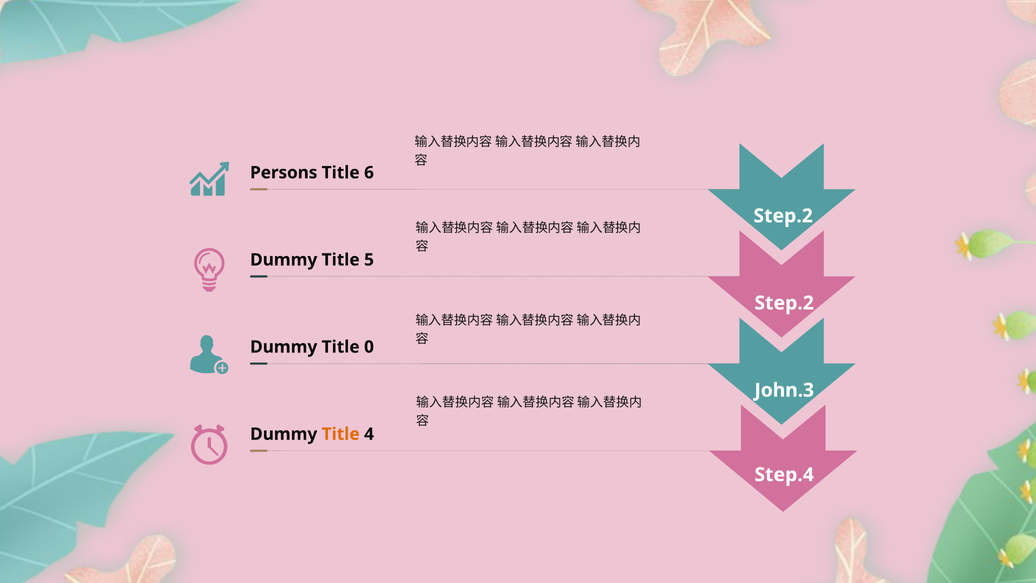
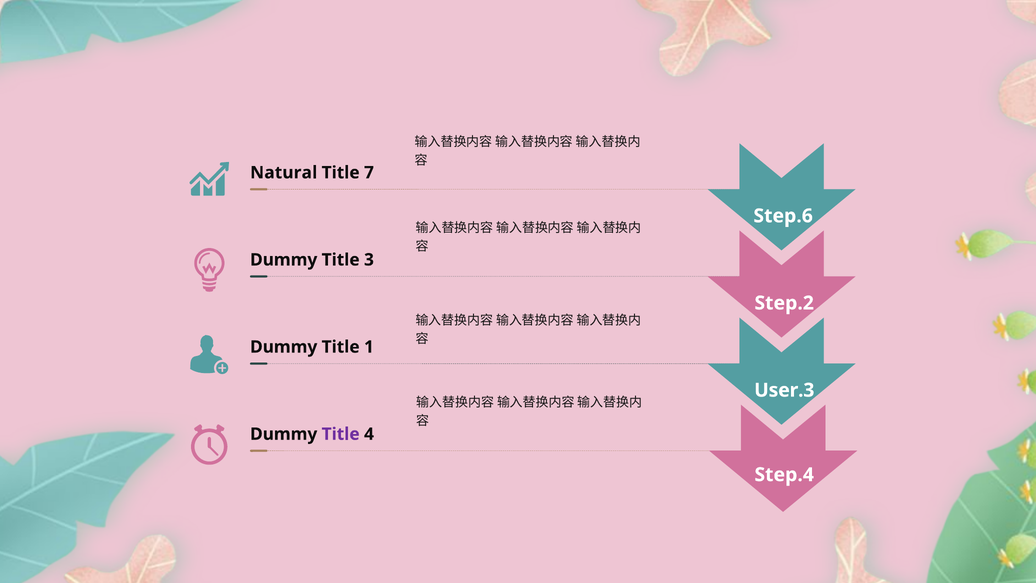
Persons: Persons -> Natural (284, 173)
6: 6 -> 7 (369, 173)
Step.2: Step.2 -> Step.6 (783, 216)
5: 5 -> 3 (369, 260)
0: 0 -> 1 (369, 347)
John.3: John.3 -> User.3 (784, 390)
Title colour: orange -> purple (341, 434)
